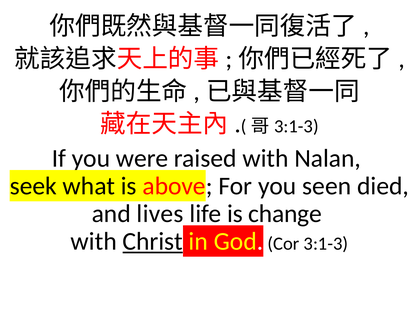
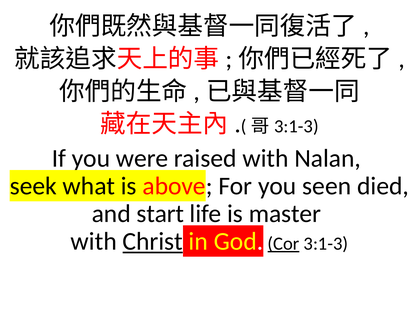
lives: lives -> start (160, 214)
change: change -> master (285, 214)
Cor underline: none -> present (283, 244)
